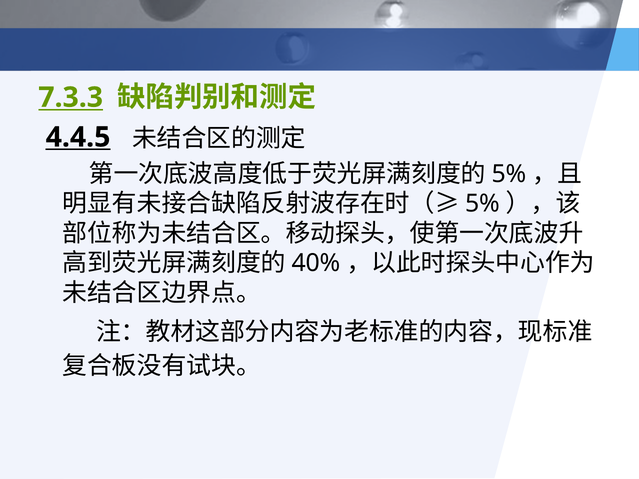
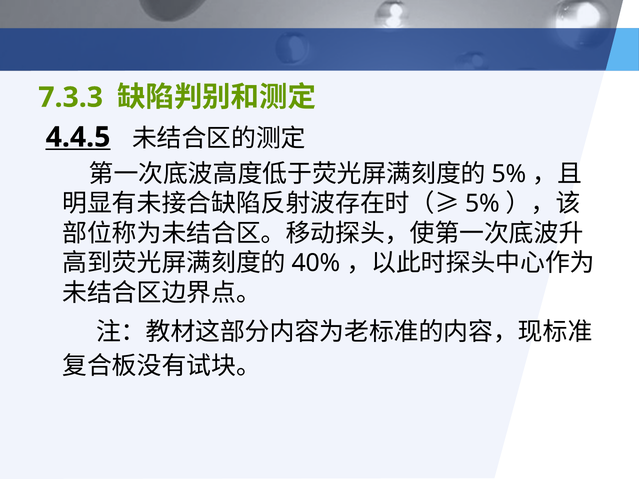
7.3.3 underline: present -> none (71, 97)
